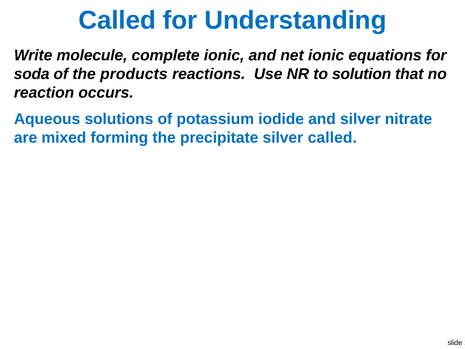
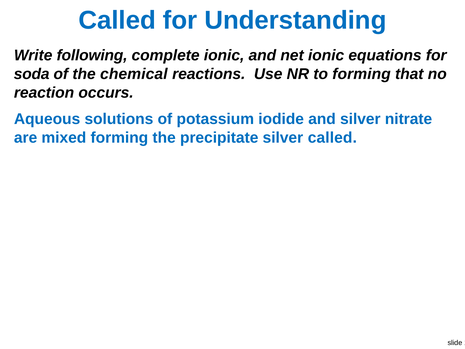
molecule: molecule -> following (92, 55)
products: products -> chemical (134, 74)
to solution: solution -> forming (362, 74)
